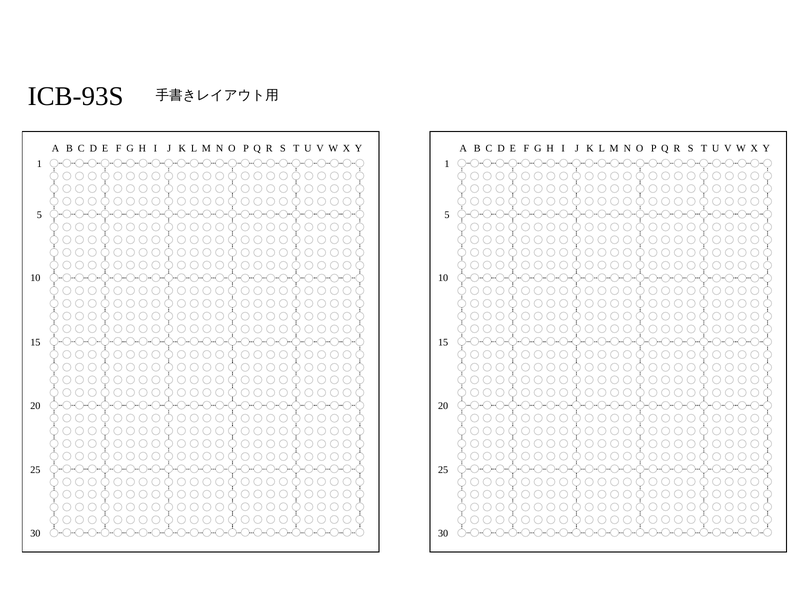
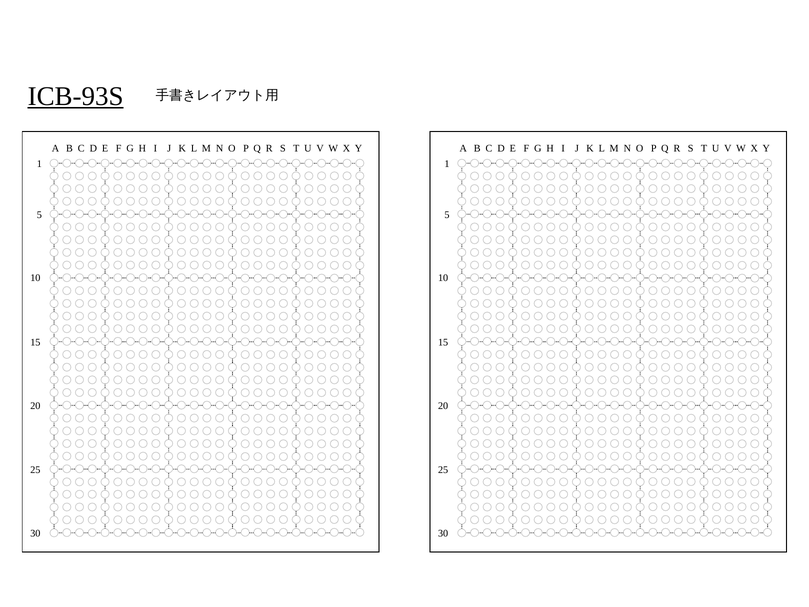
ICB-93S underline: none -> present (76, 96)
